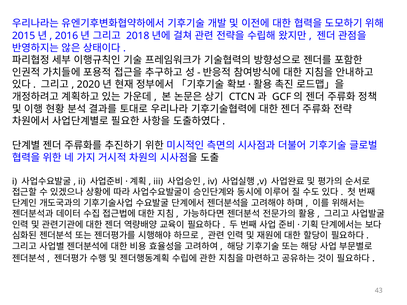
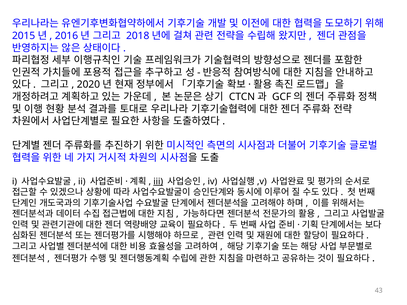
iii underline: none -> present (158, 182)
